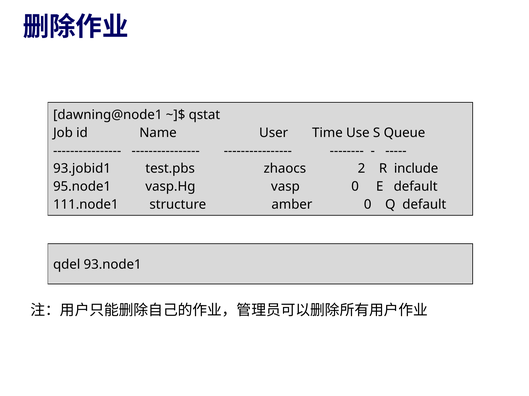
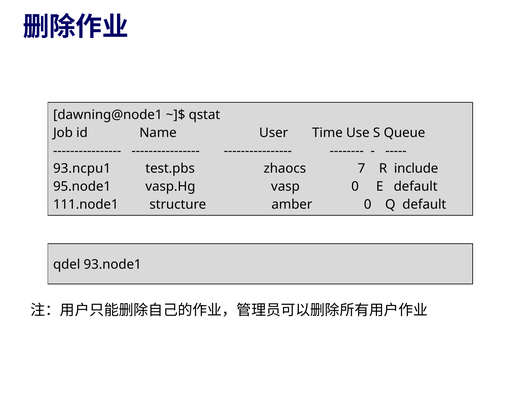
93.jobid1: 93.jobid1 -> 93.ncpu1 (82, 169)
2: 2 -> 7 (361, 169)
